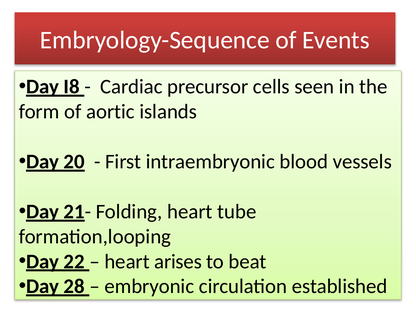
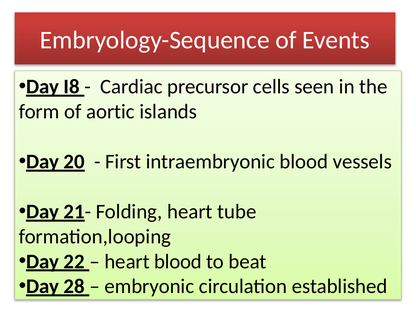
heart arises: arises -> blood (178, 262)
